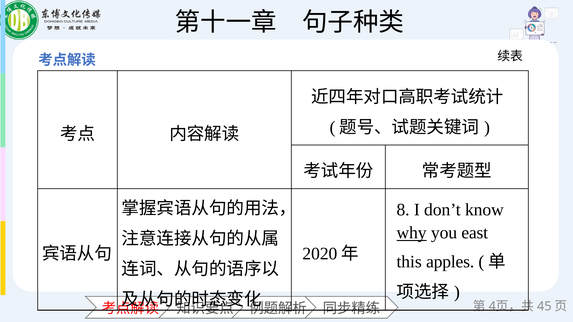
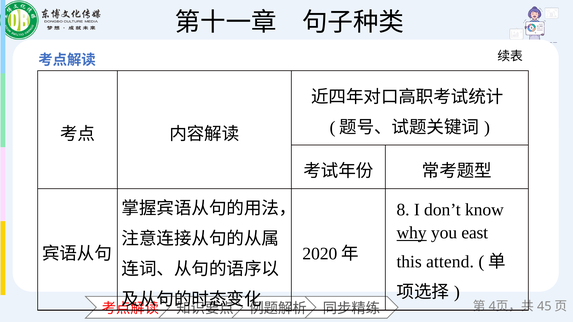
apples: apples -> attend (450, 262)
